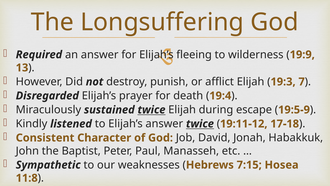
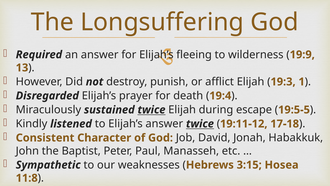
7: 7 -> 1 (302, 82)
19:5-9: 19:5-9 -> 19:5-5 (294, 110)
7:15: 7:15 -> 3:15 (249, 165)
